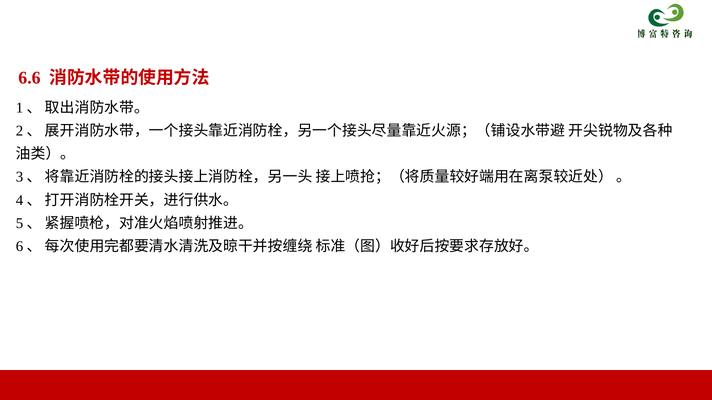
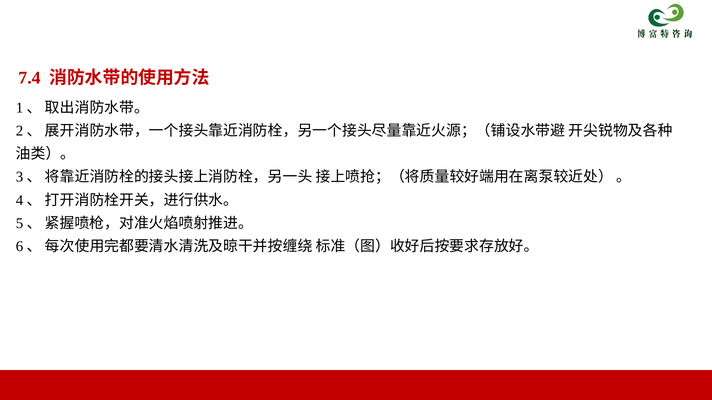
6.6: 6.6 -> 7.4 (29, 78)
